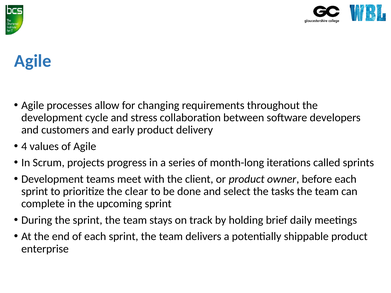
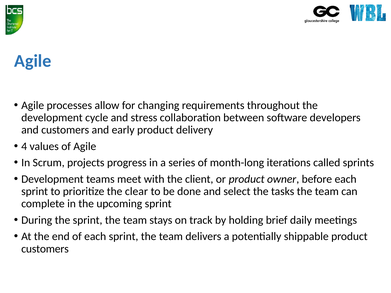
enterprise: enterprise -> customers (45, 249)
